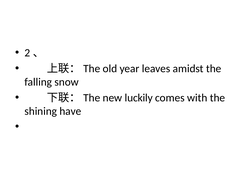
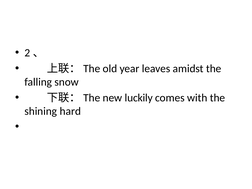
have: have -> hard (70, 111)
